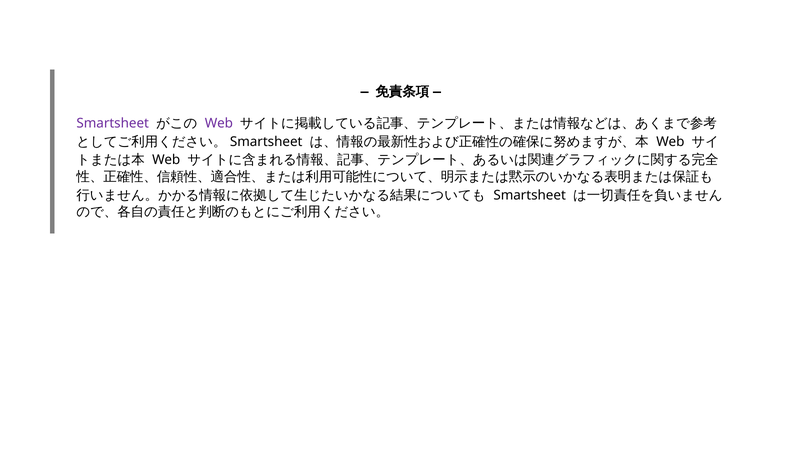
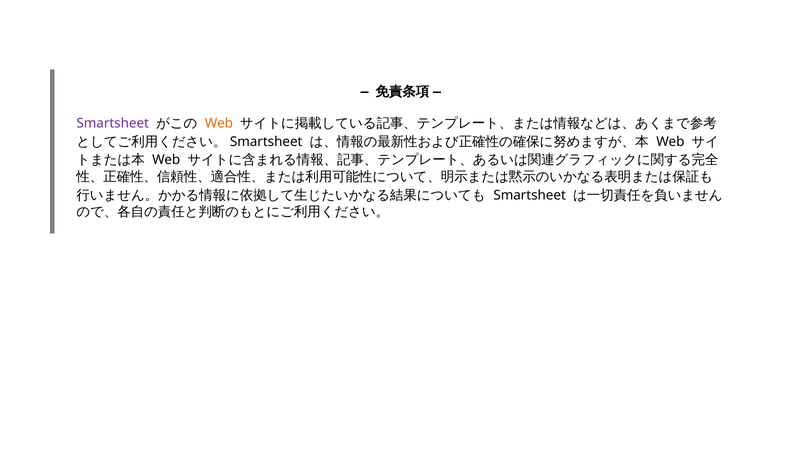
Web colour: purple -> orange (219, 123)
